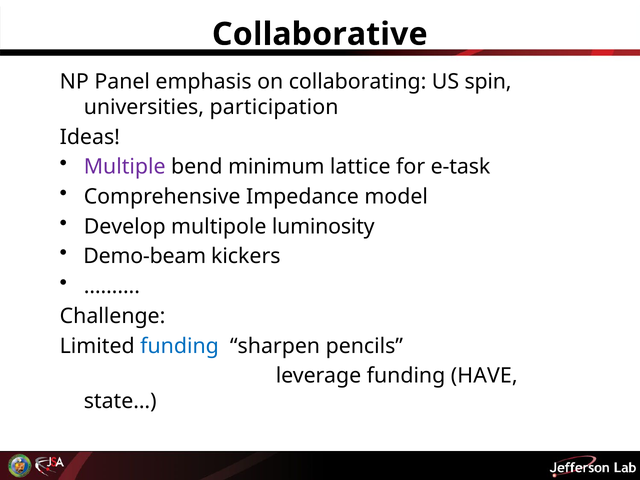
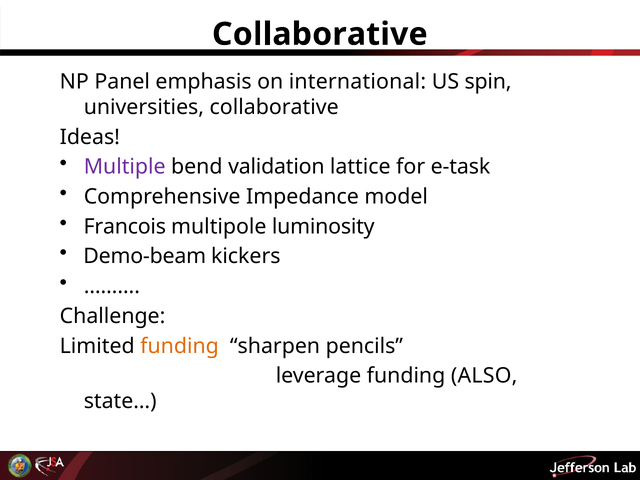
collaborating: collaborating -> international (357, 81)
universities participation: participation -> collaborative (274, 107)
minimum: minimum -> validation (276, 167)
Develop: Develop -> Francois (125, 227)
funding colour: blue -> orange (180, 346)
HAVE: HAVE -> ALSO (484, 376)
